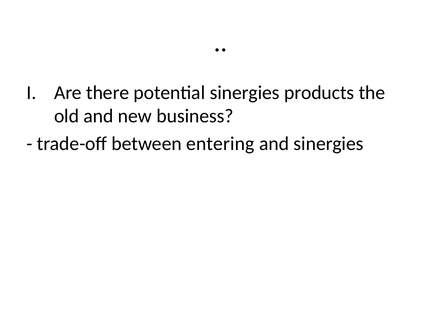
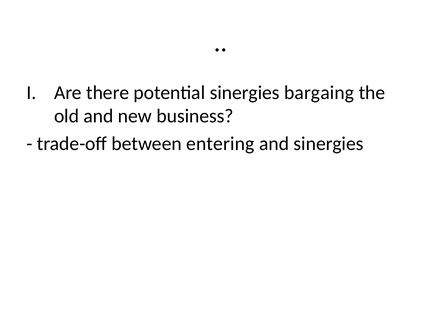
products: products -> bargaing (319, 93)
